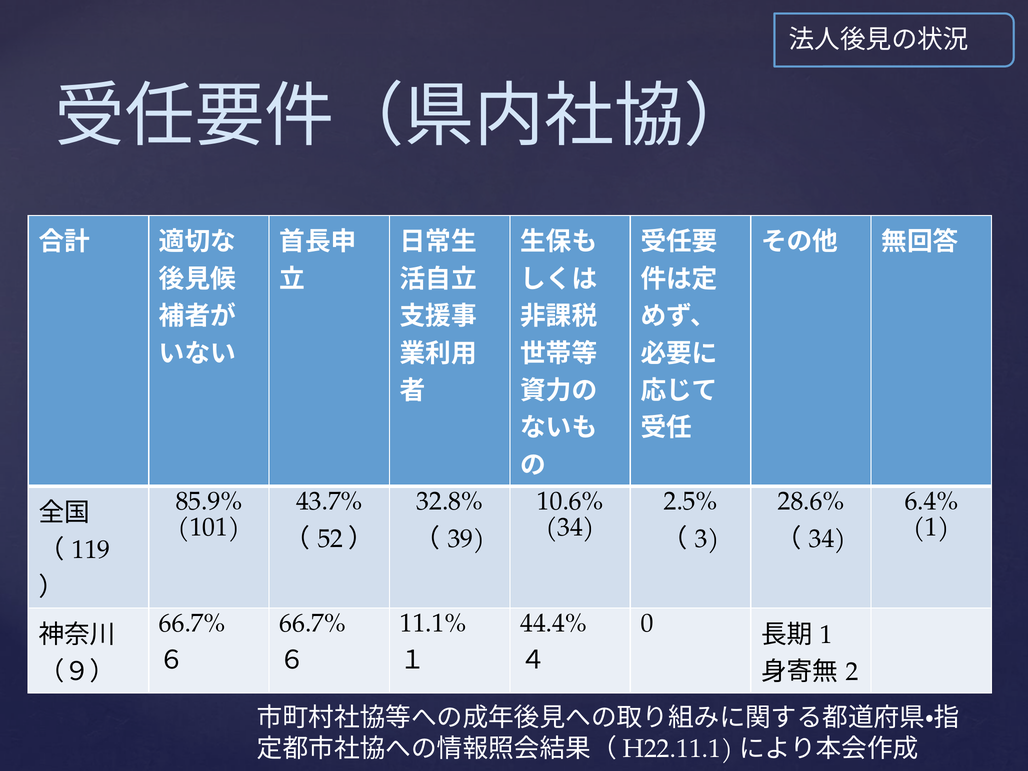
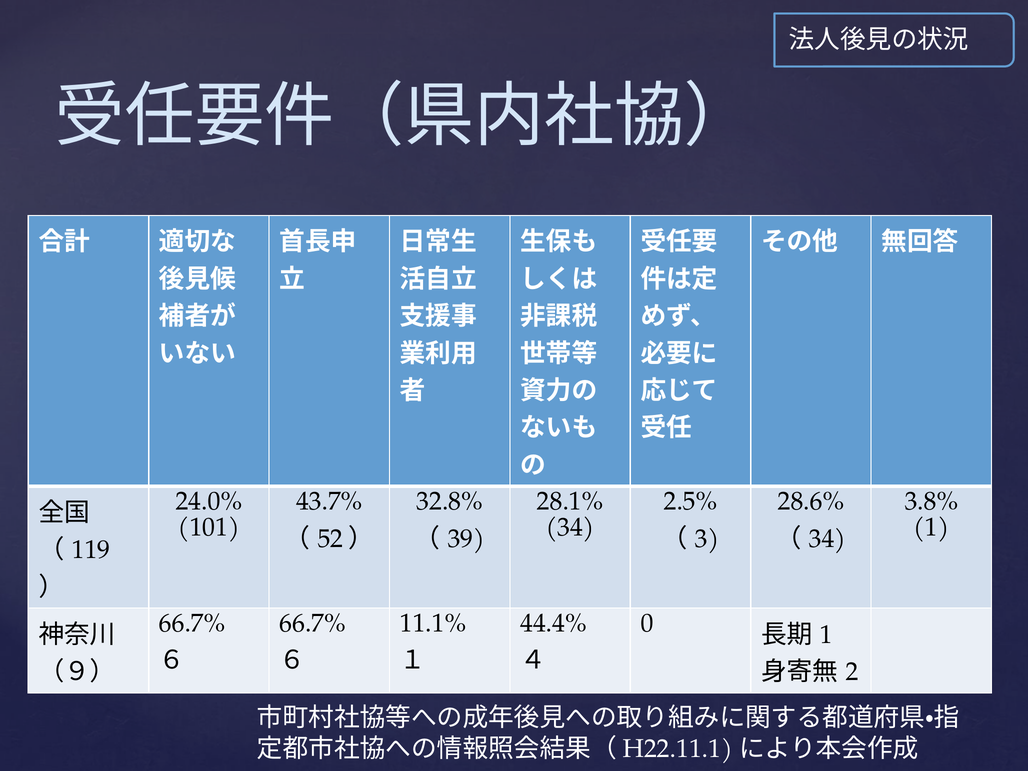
85.9%: 85.9% -> 24.0% (209, 502)
10.6%: 10.6% -> 28.1% (570, 502)
6.4%: 6.4% -> 3.8% (931, 502)
